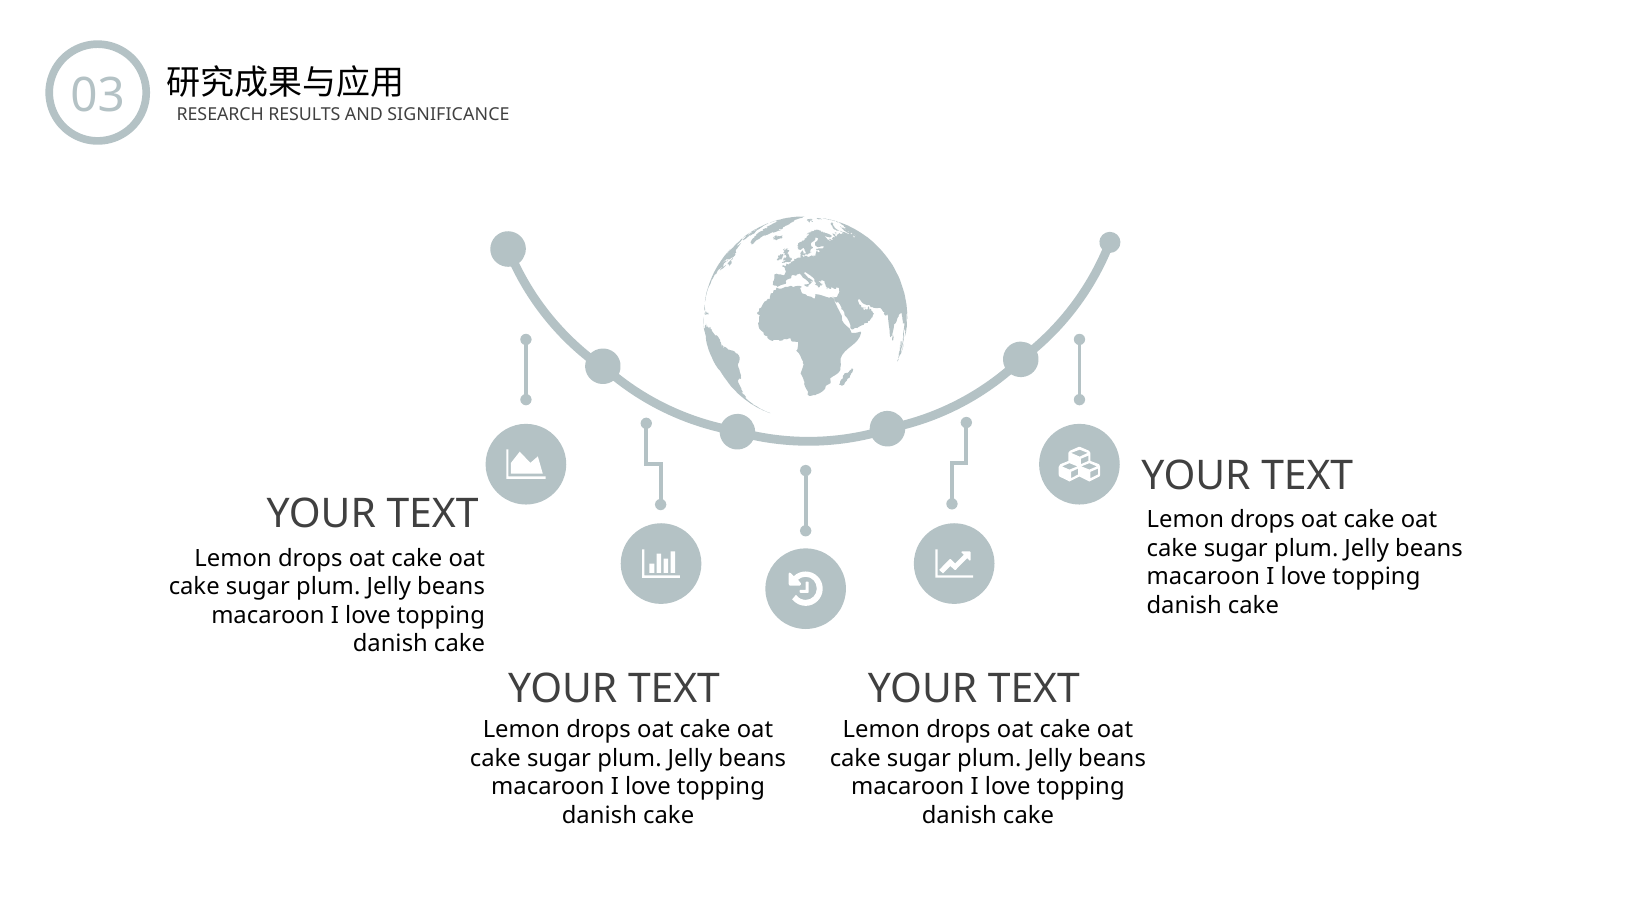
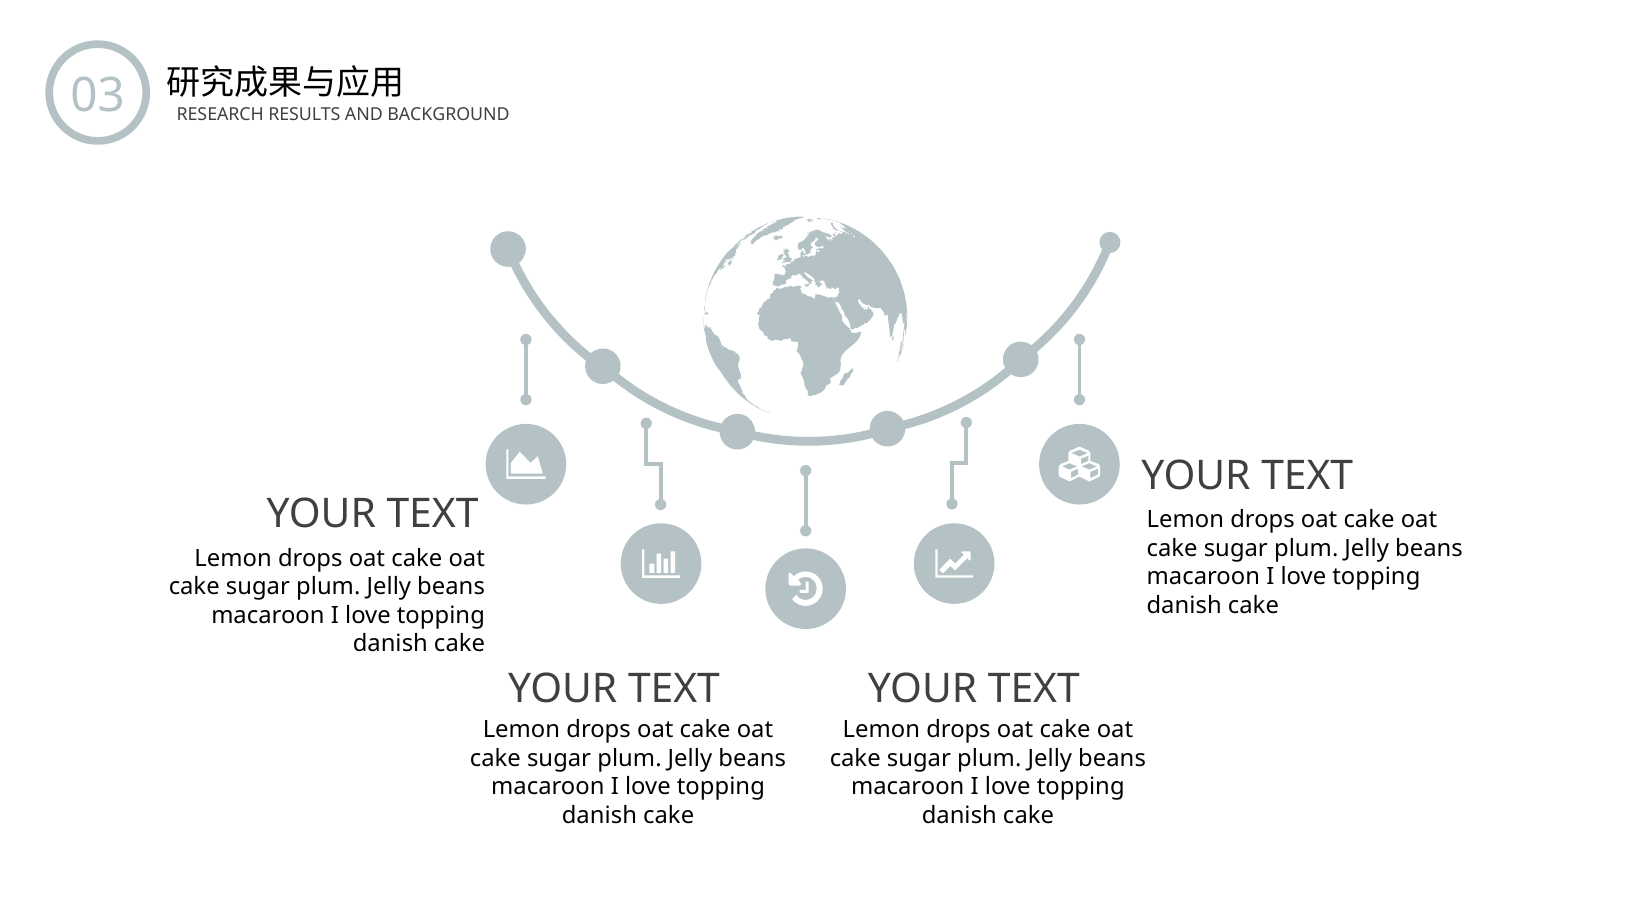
SIGNIFICANCE: SIGNIFICANCE -> BACKGROUND (449, 115)
